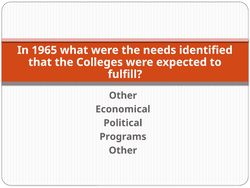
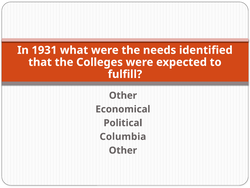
1965: 1965 -> 1931 (44, 50)
Programs: Programs -> Columbia (123, 136)
